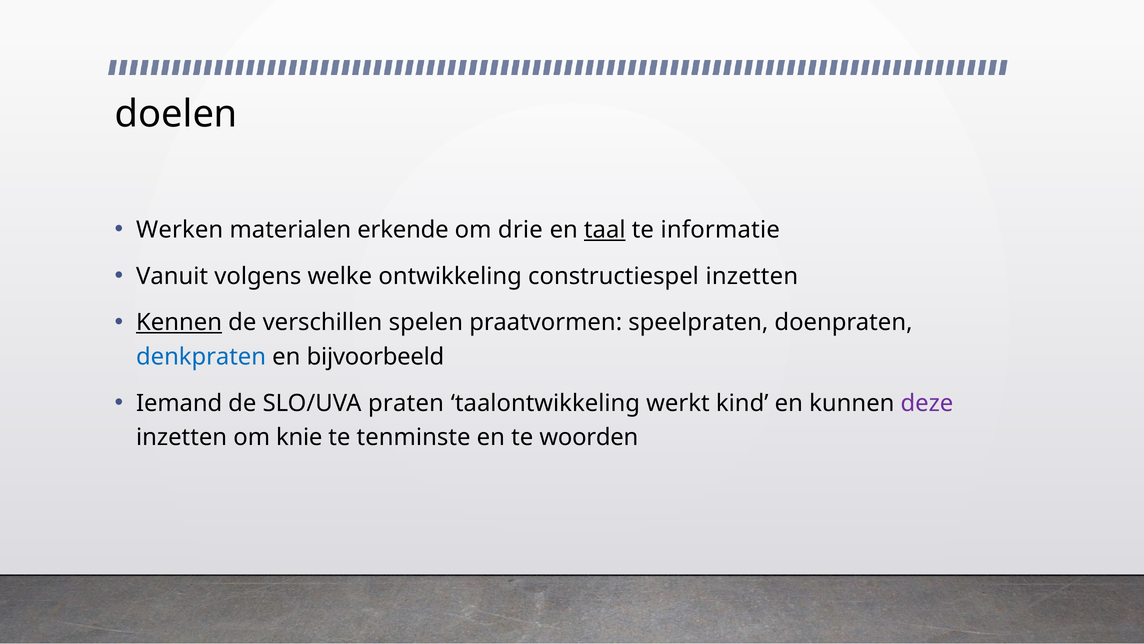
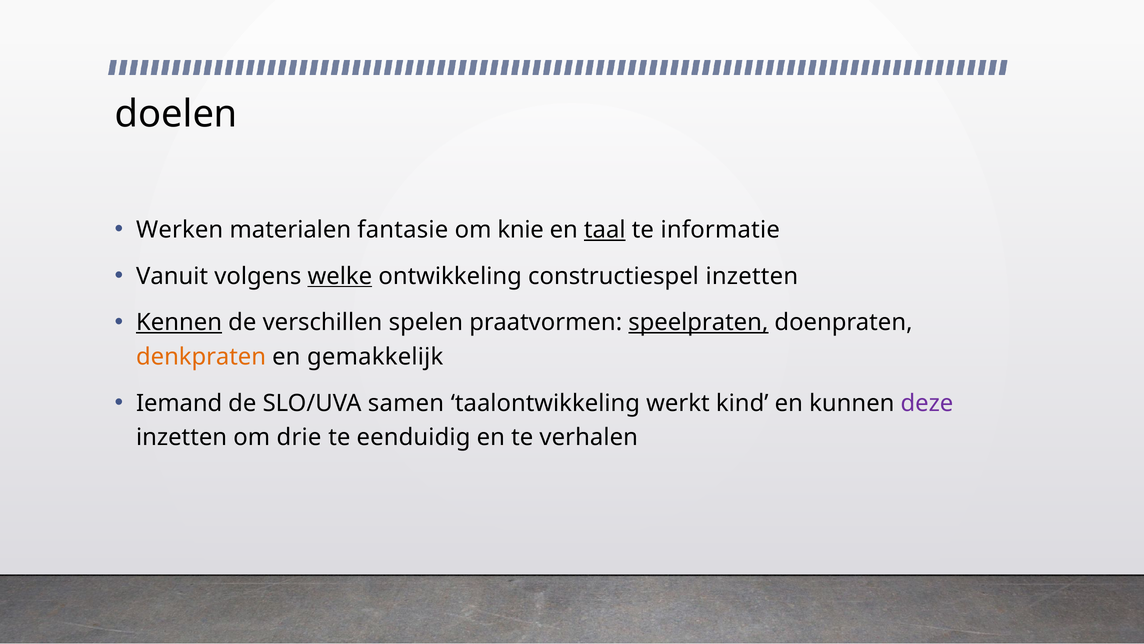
erkende: erkende -> fantasie (403, 230)
drie: drie -> knie (521, 230)
welke underline: none -> present (340, 276)
speelpraten underline: none -> present (698, 322)
denkpraten colour: blue -> orange (201, 357)
bijvoorbeeld: bijvoorbeeld -> gemakkelijk (375, 357)
praten: praten -> samen (406, 403)
knie: knie -> drie (299, 437)
tenminste: tenminste -> eenduidig (414, 437)
woorden: woorden -> verhalen (589, 437)
